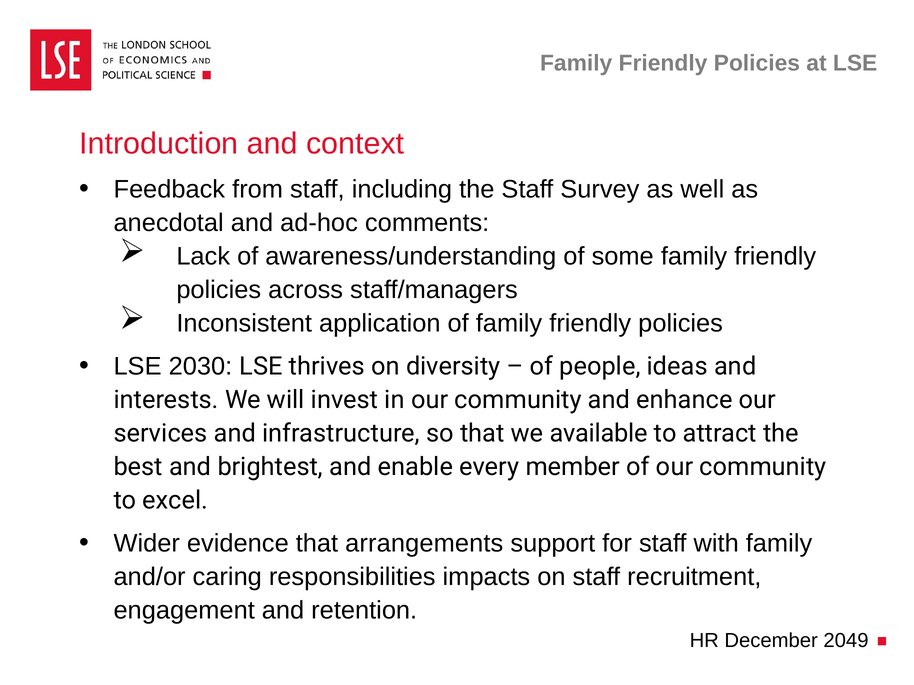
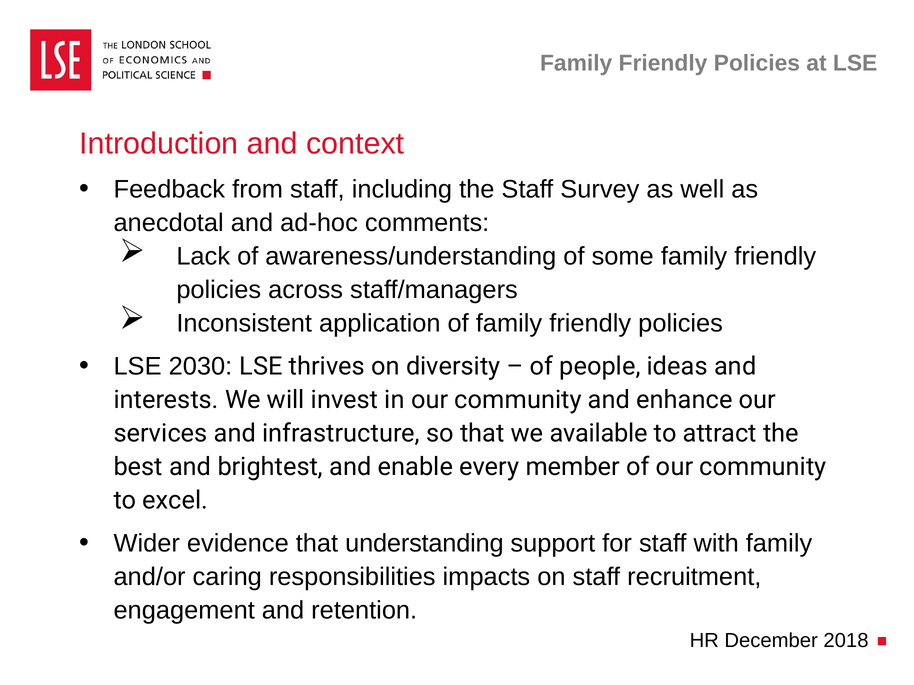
arrangements: arrangements -> understanding (424, 544)
2049: 2049 -> 2018 (846, 641)
